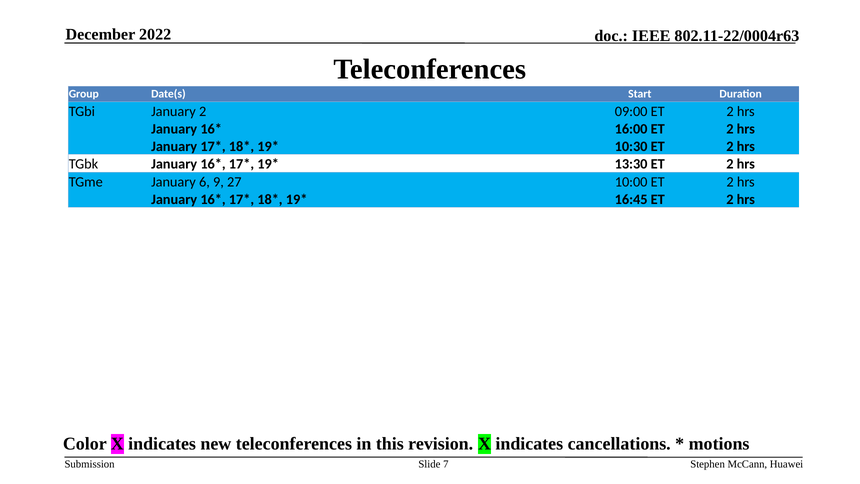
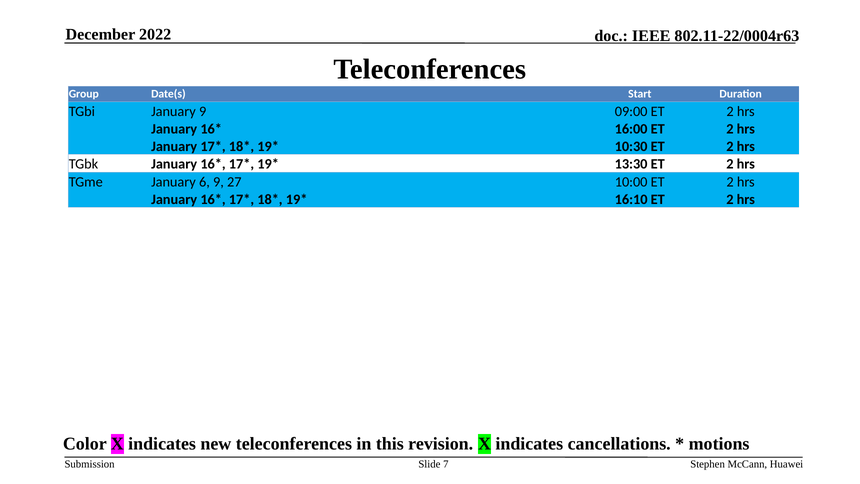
January 2: 2 -> 9 (203, 111)
16:45: 16:45 -> 16:10 (631, 199)
